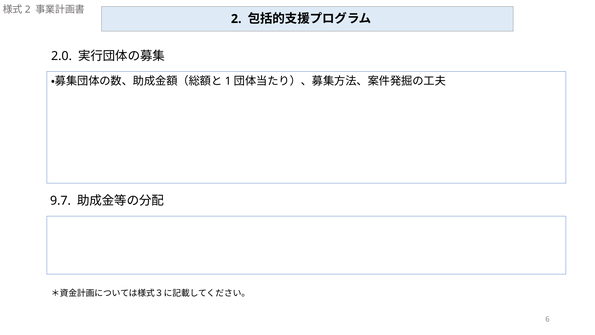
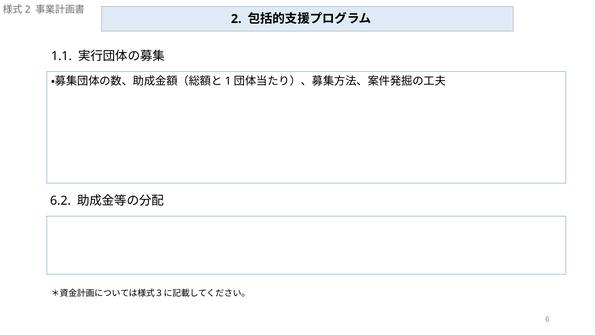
2.0: 2.0 -> 1.1 (61, 56)
9.7: 9.7 -> 6.2 (60, 201)
